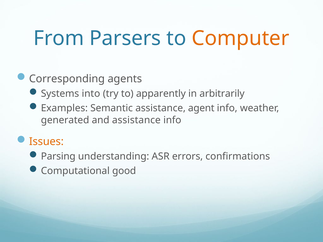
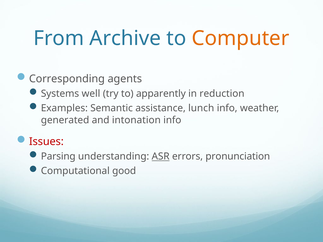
Parsers: Parsers -> Archive (125, 38)
into: into -> well (91, 94)
arbitrarily: arbitrarily -> reduction (222, 94)
agent: agent -> lunch (201, 108)
and assistance: assistance -> intonation (136, 120)
Issues colour: orange -> red (46, 142)
ASR underline: none -> present (161, 157)
confirmations: confirmations -> pronunciation (238, 157)
